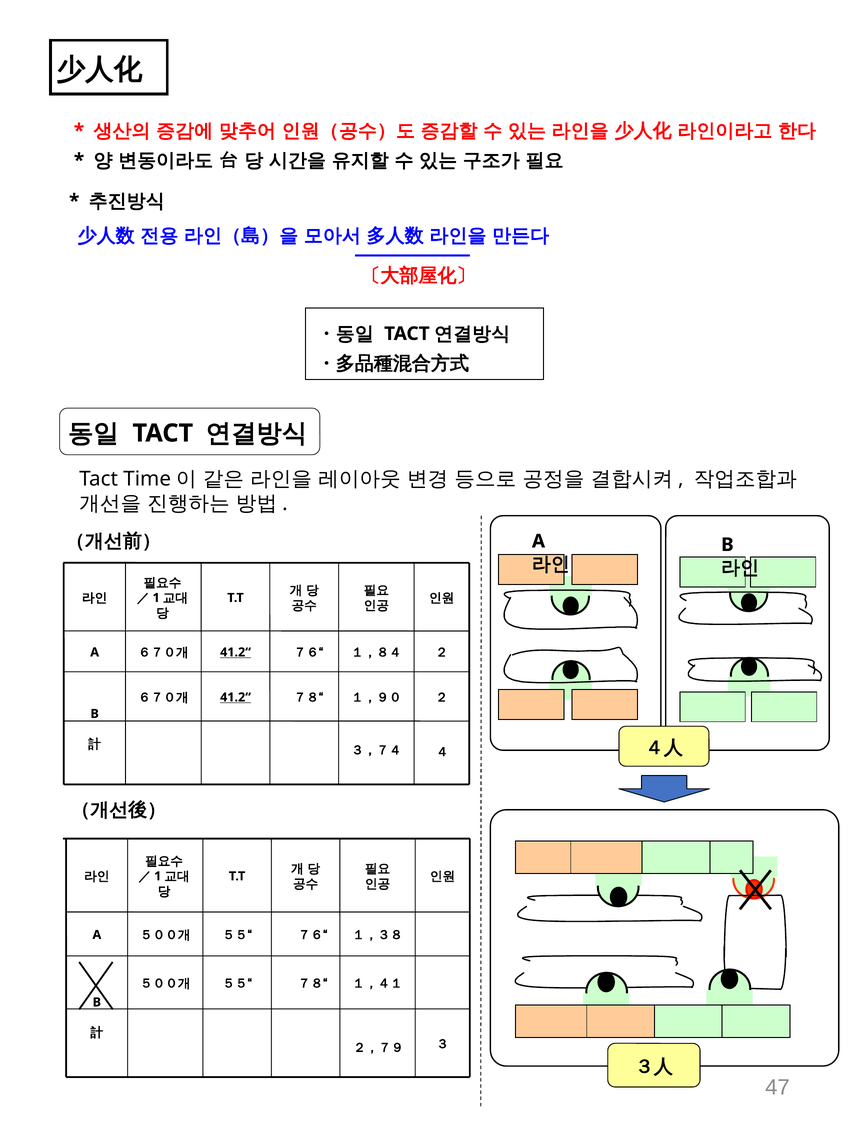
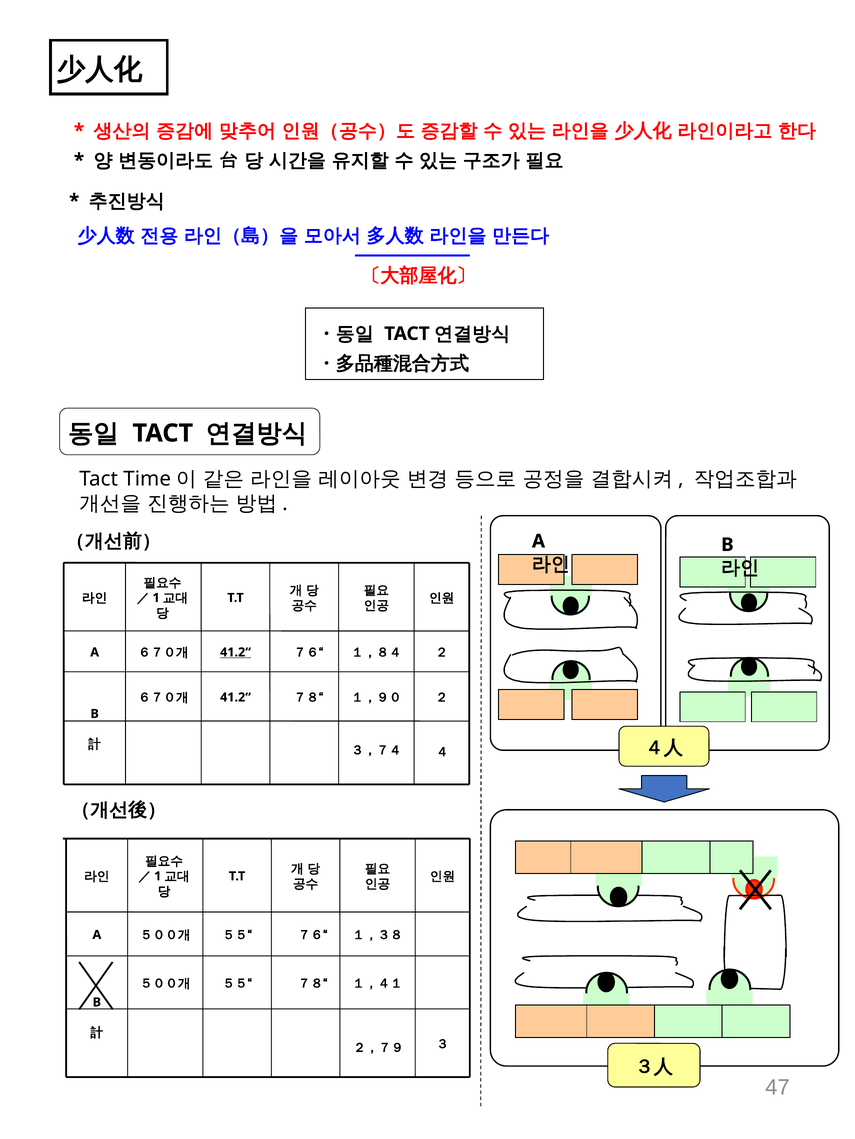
41.2“ underline: present -> none (235, 698)
